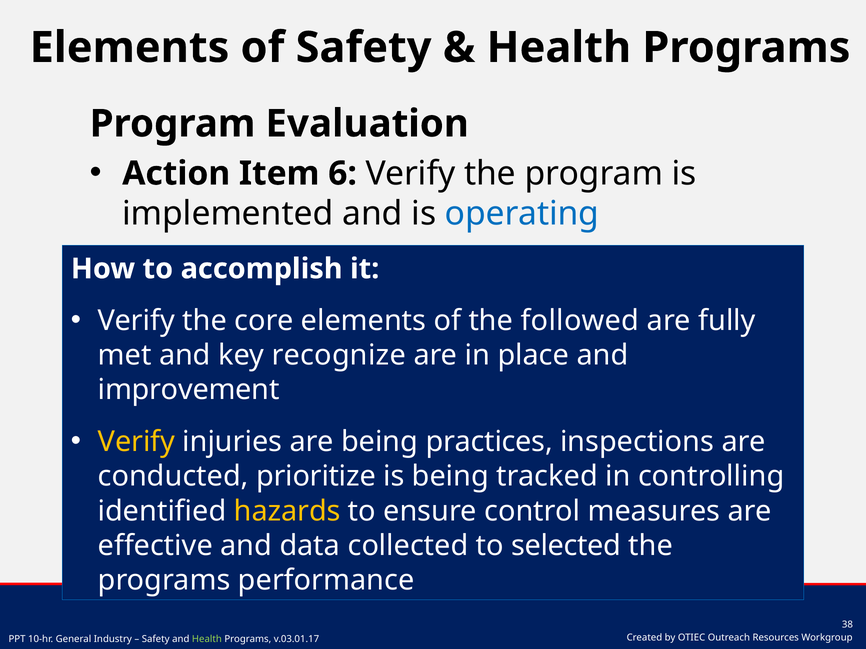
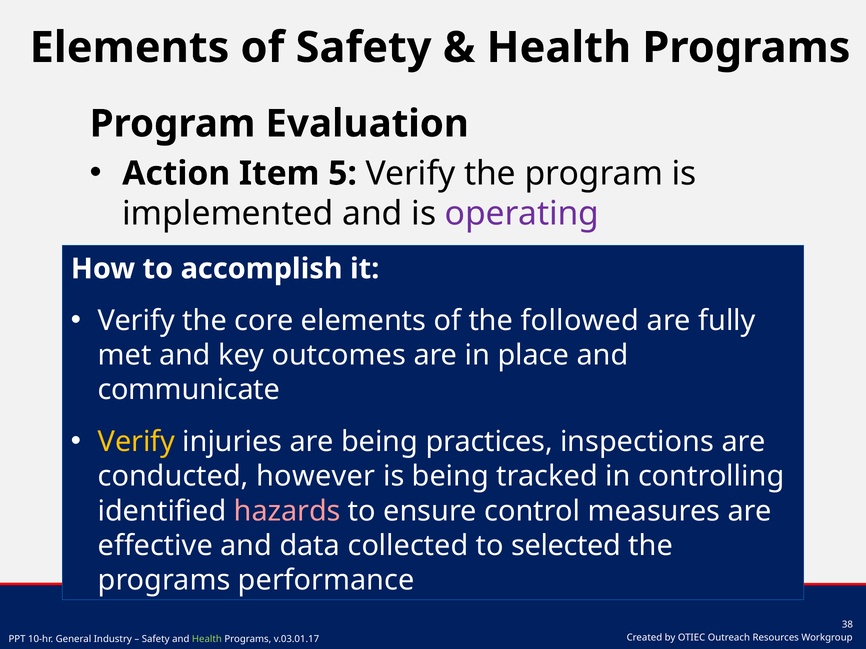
6: 6 -> 5 (343, 174)
operating colour: blue -> purple (522, 214)
recognize: recognize -> outcomes (339, 356)
improvement: improvement -> communicate (189, 390)
prioritize: prioritize -> however (316, 477)
hazards colour: yellow -> pink (287, 511)
